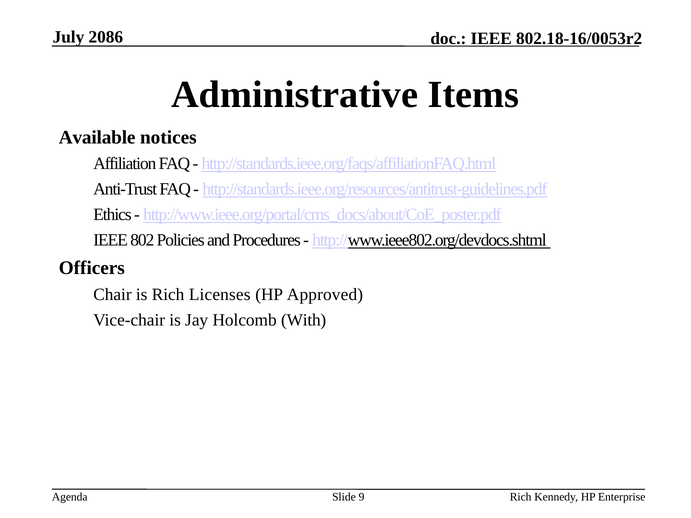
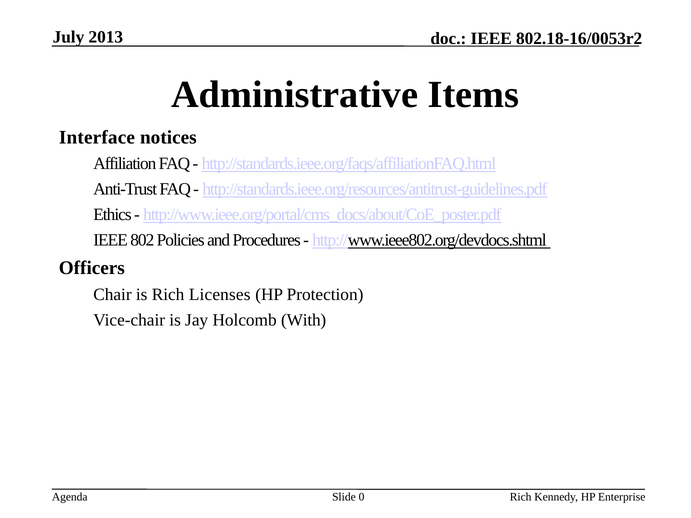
2086: 2086 -> 2013 (106, 37)
Available: Available -> Interface (97, 137)
Approved: Approved -> Protection (325, 295)
9: 9 -> 0 (362, 497)
